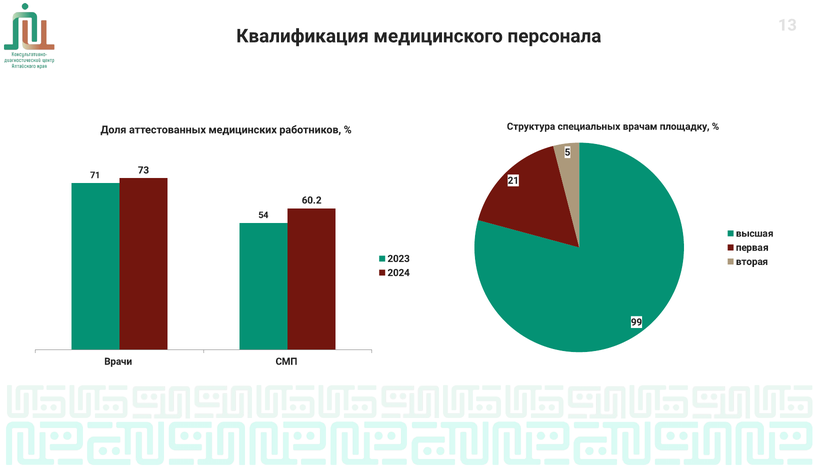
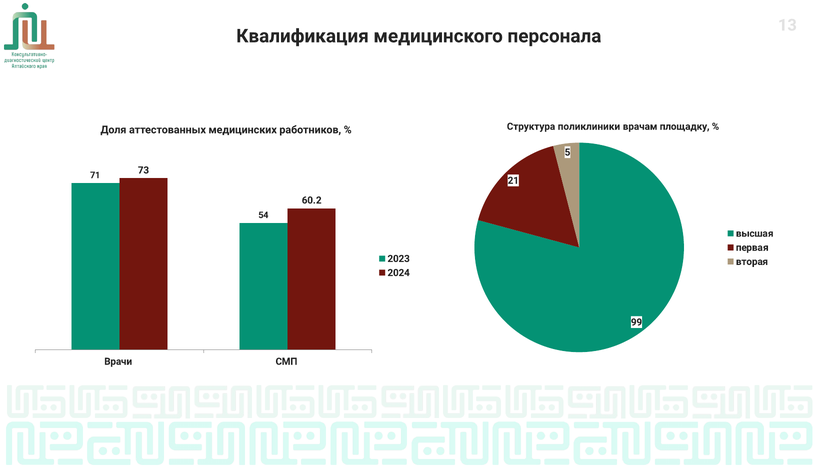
специальных: специальных -> поликлиники (589, 127)
